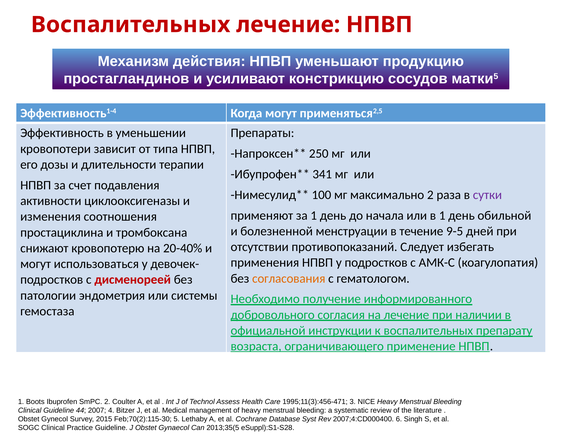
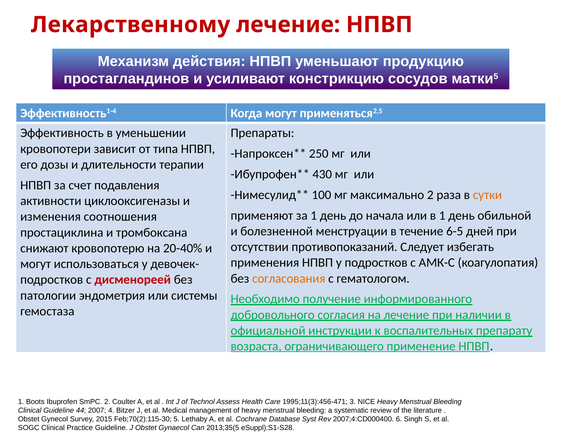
Воспалительных: Воспалительных -> Лекарственному (131, 25)
341: 341 -> 430 (322, 174)
сутки colour: purple -> orange (487, 195)
9-5: 9-5 -> 6-5 (455, 231)
